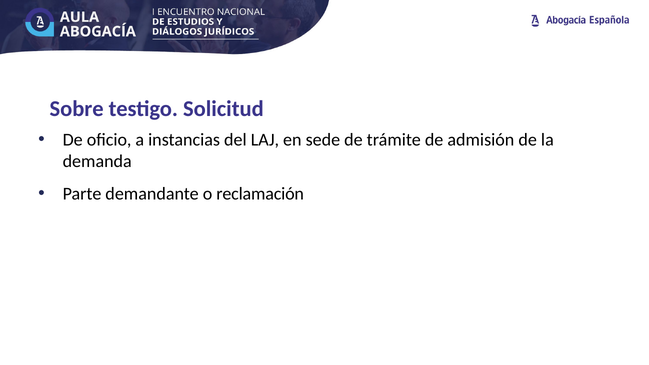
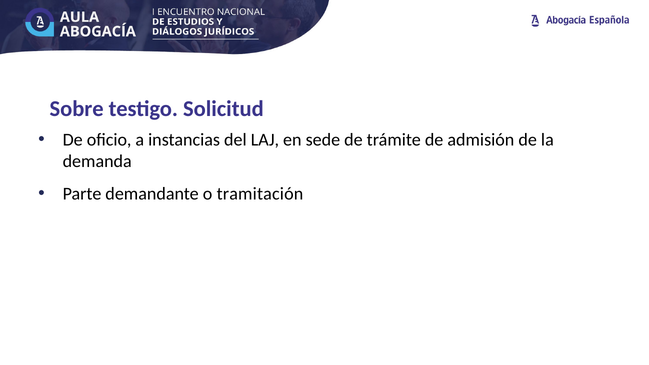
reclamación: reclamación -> tramitación (260, 194)
